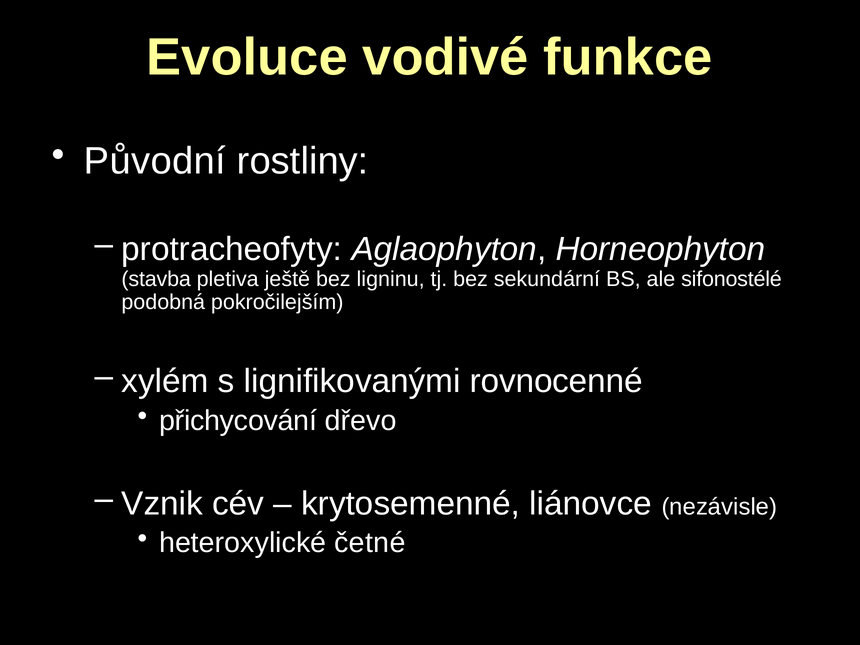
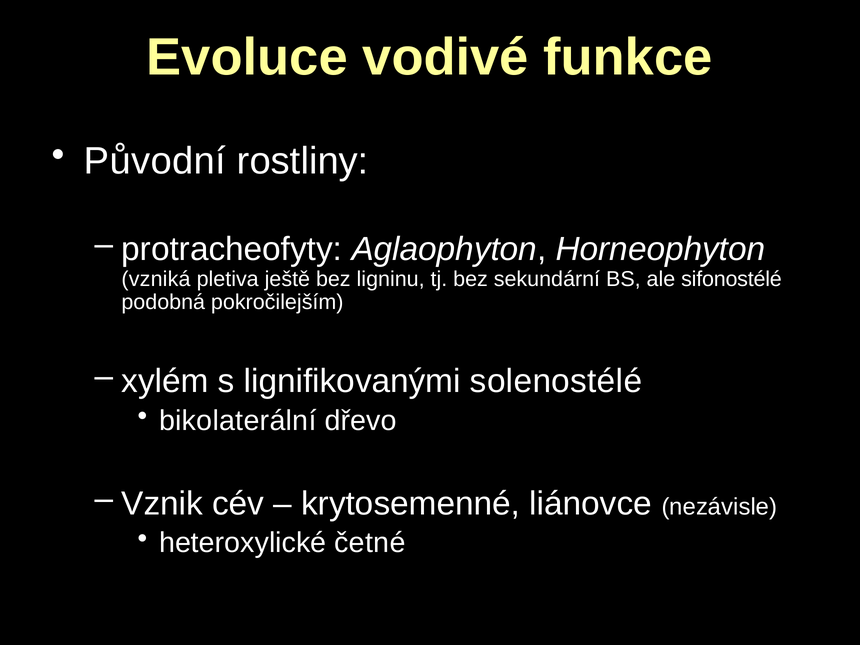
stavba: stavba -> vzniká (156, 279)
rovnocenné: rovnocenné -> solenostélé (556, 381)
přichycování: přichycování -> bikolaterální (238, 421)
